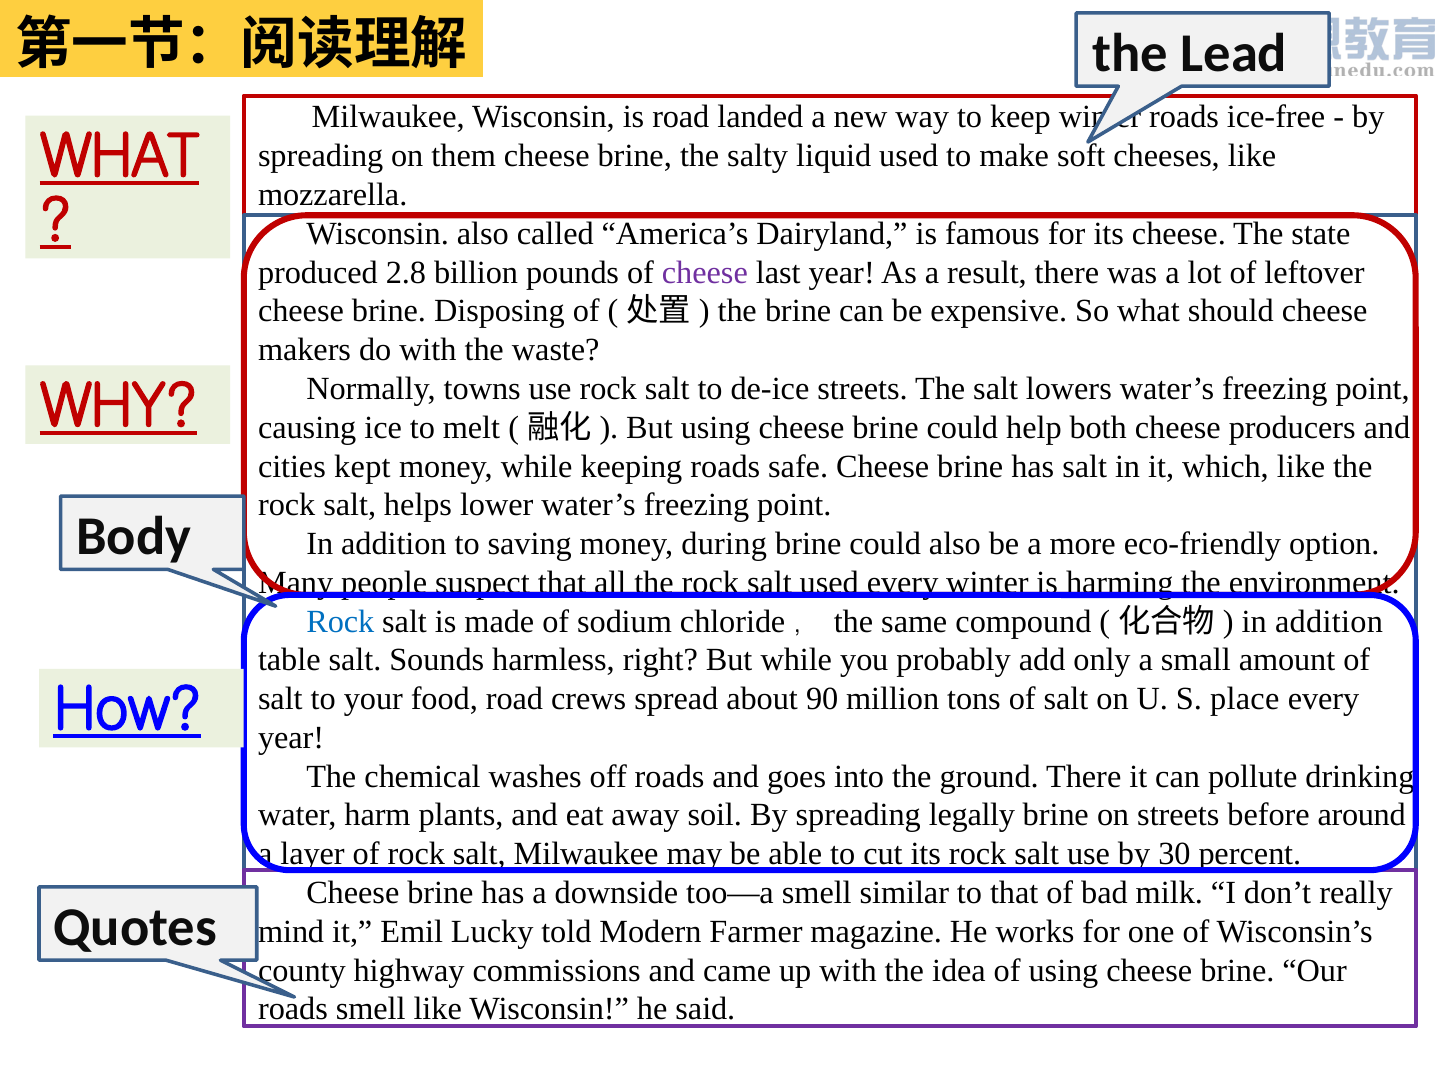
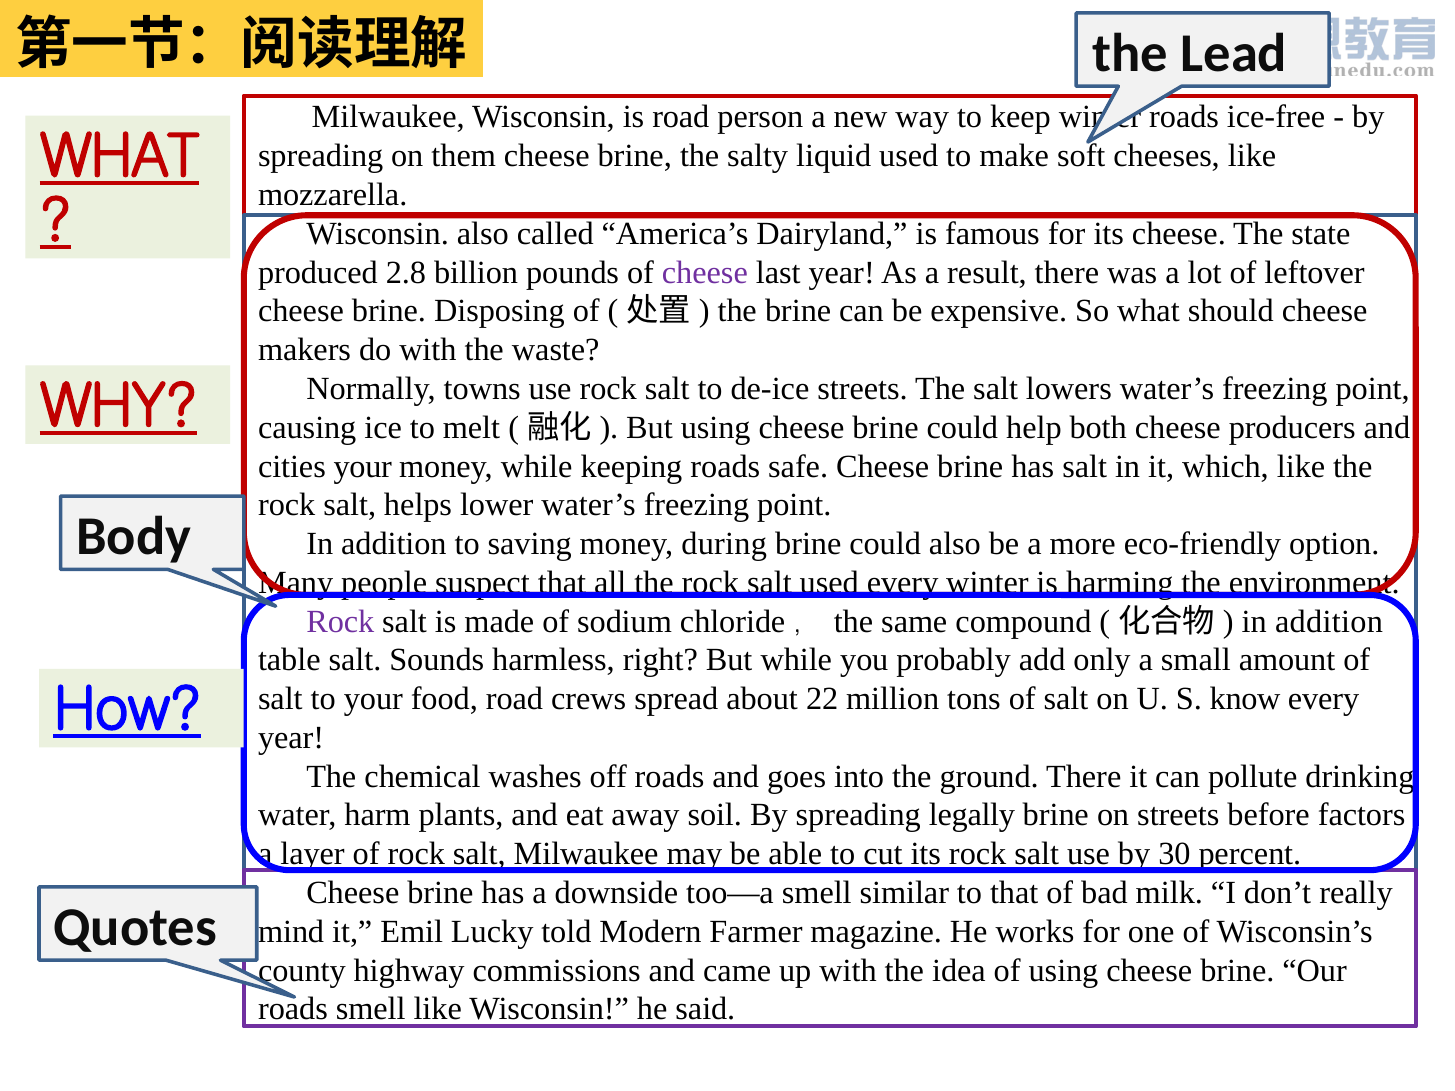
landed: landed -> person (760, 117)
cities kept: kept -> your (363, 466)
Rock colour: blue -> purple (340, 622)
90: 90 -> 22 (822, 699)
place: place -> know (1245, 699)
around: around -> factors (1362, 815)
